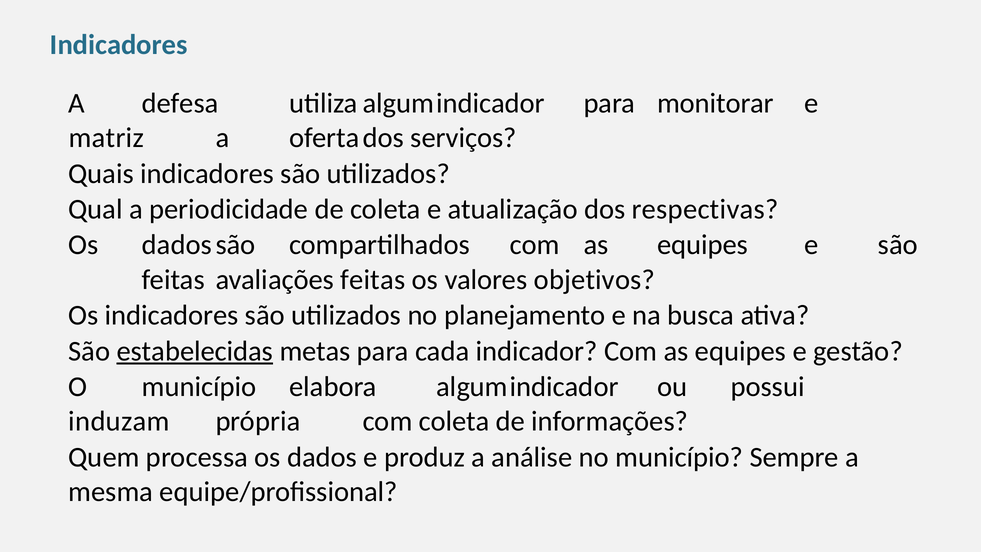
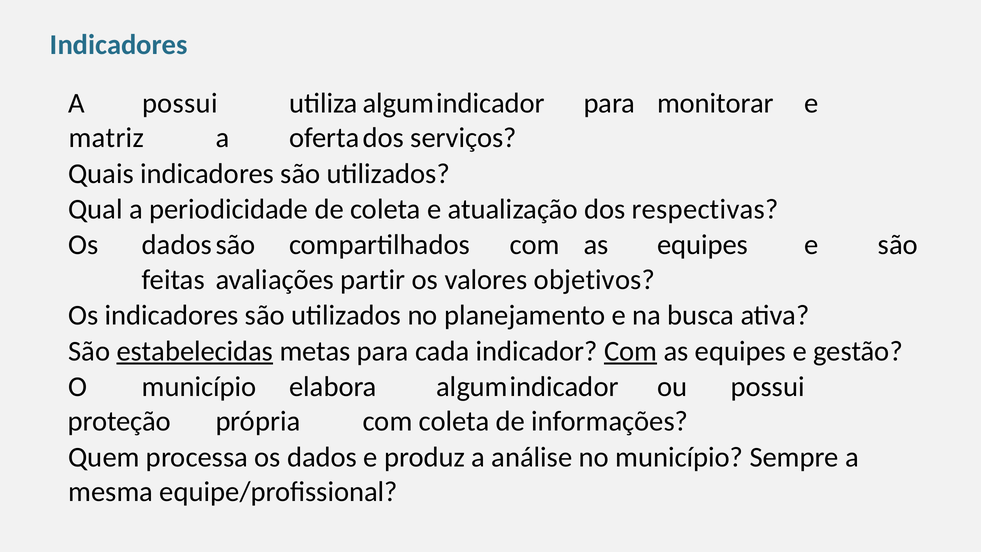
defesa: defesa -> possui (180, 103)
avaliações feitas: feitas -> partir (373, 280)
Com underline: none -> present (631, 351)
induzam: induzam -> proteção (119, 422)
